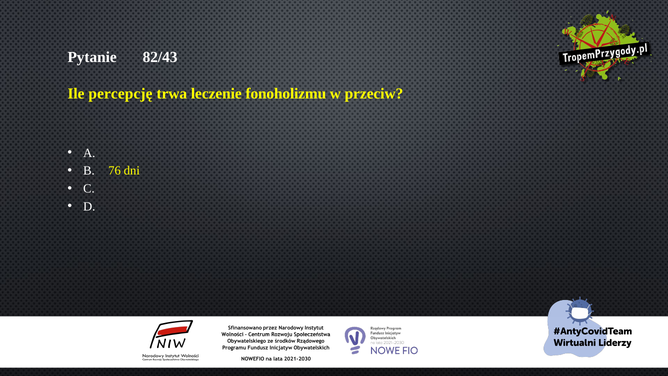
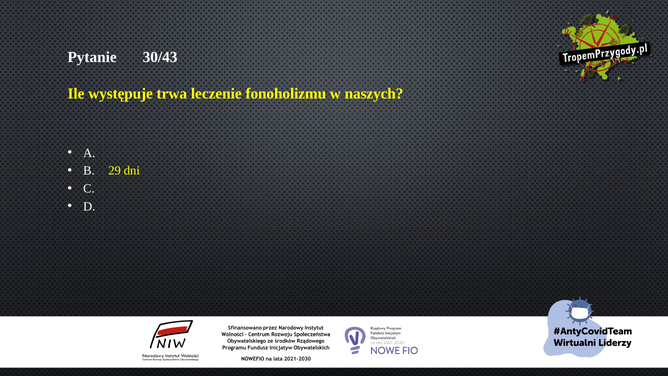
82/43: 82/43 -> 30/43 (160, 57)
percepcję: percepcję -> występuje (121, 94)
przeciw: przeciw -> naszych (374, 94)
76: 76 -> 29 (115, 171)
